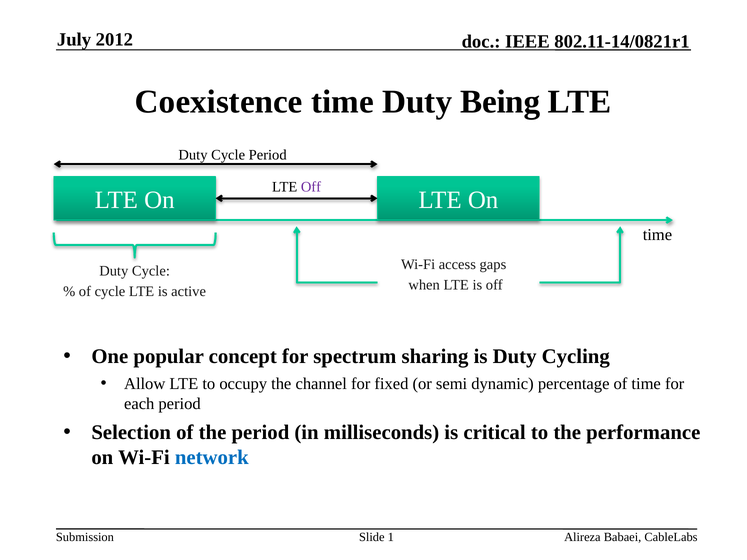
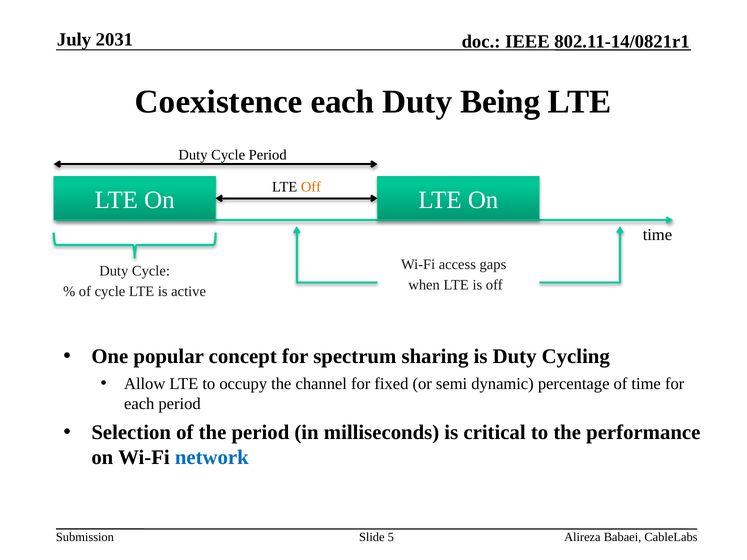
2012: 2012 -> 2031 (114, 40)
Coexistence time: time -> each (343, 102)
Off colour: purple -> orange (311, 187)
1: 1 -> 5 (391, 537)
